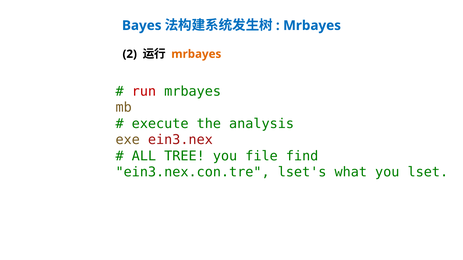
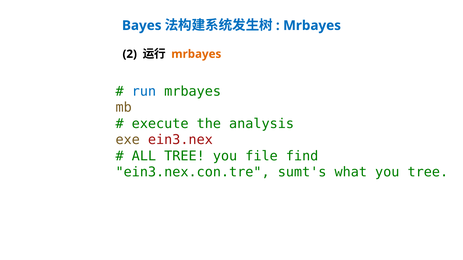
run colour: red -> blue (144, 91)
lset's: lset's -> sumt's (302, 172)
you lset: lset -> tree (428, 172)
